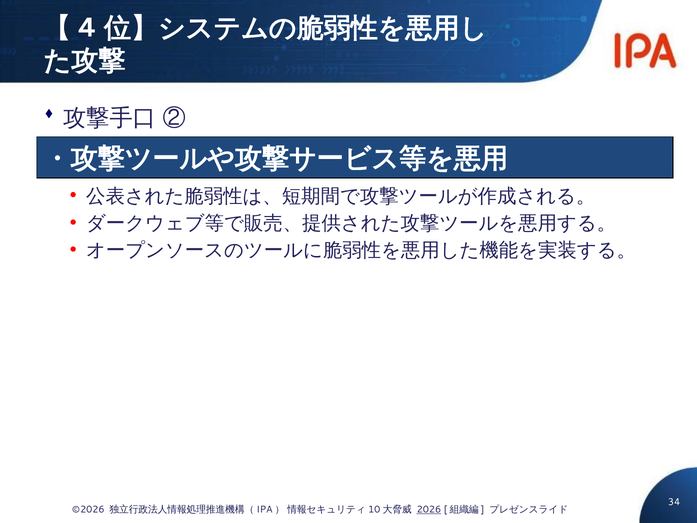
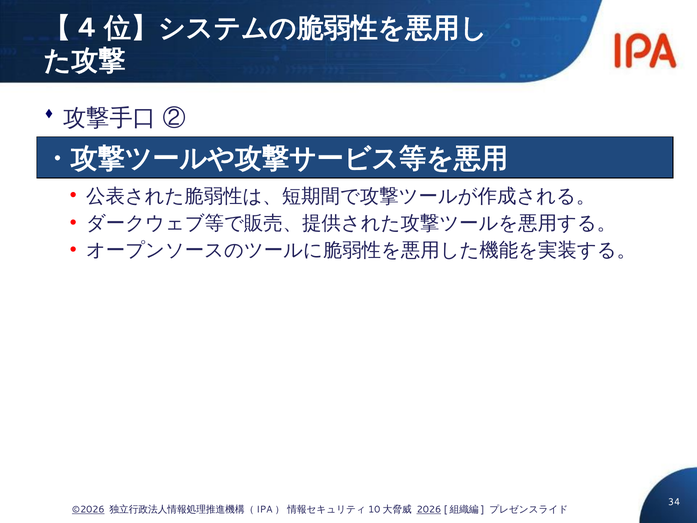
©2026 underline: none -> present (88, 509)
